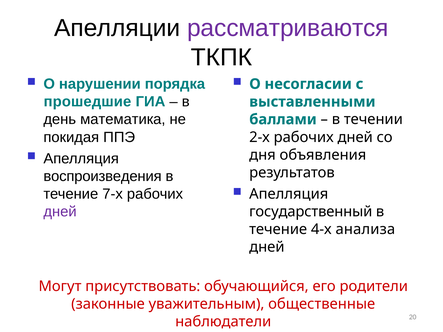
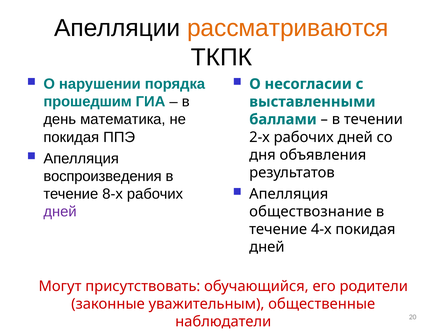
рассматриваются colour: purple -> orange (288, 28)
прошедшие: прошедшие -> прошедшим (88, 102)
7-х: 7-х -> 8-х (113, 194)
государственный: государственный -> обществознание (311, 212)
4-х анализа: анализа -> покидая (365, 230)
